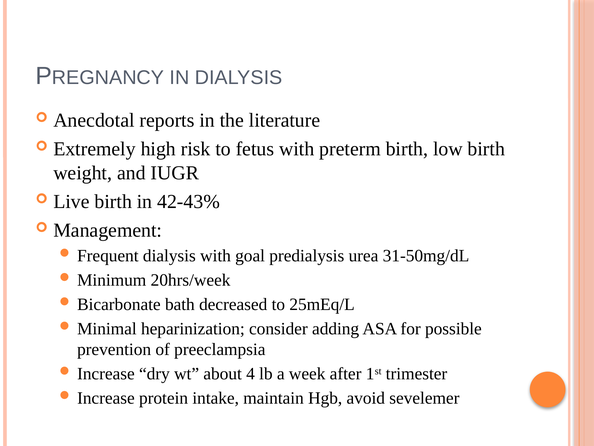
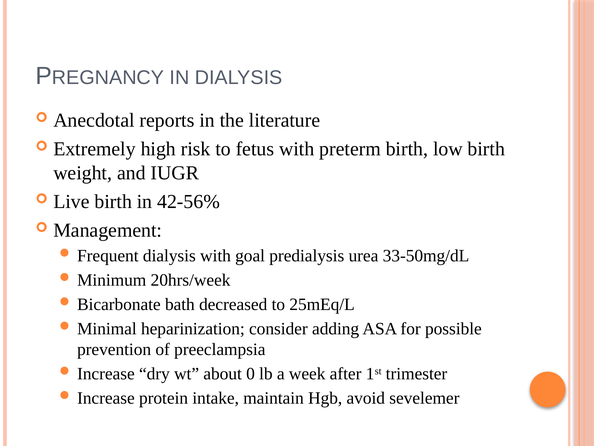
42-43%: 42-43% -> 42-56% (189, 201)
31-50mg/dL: 31-50mg/dL -> 33-50mg/dL (426, 256)
4: 4 -> 0 (251, 373)
